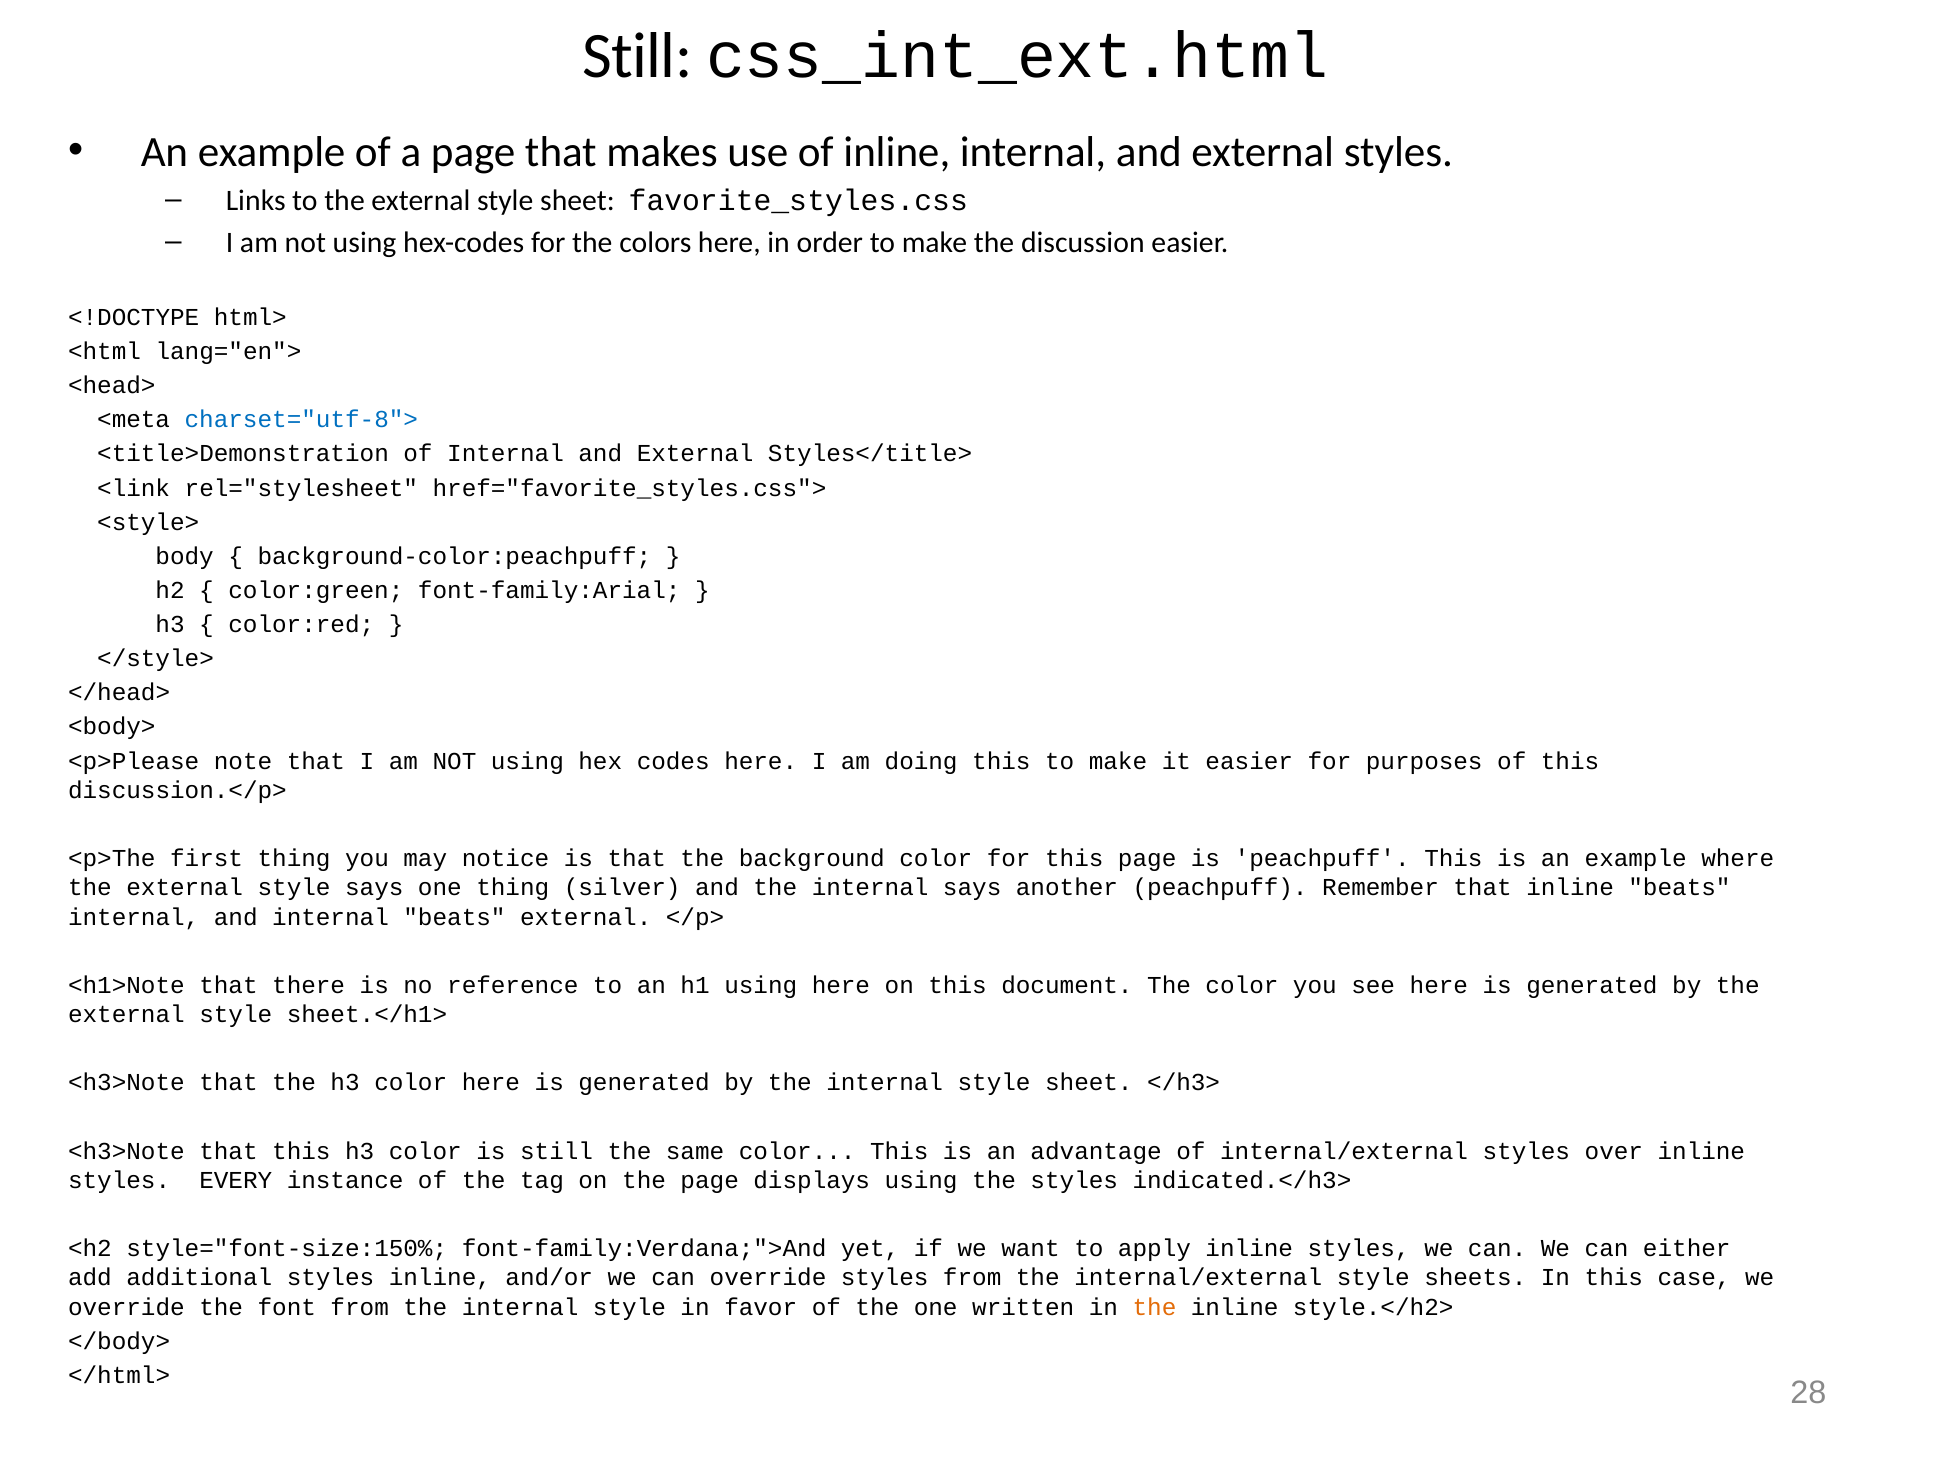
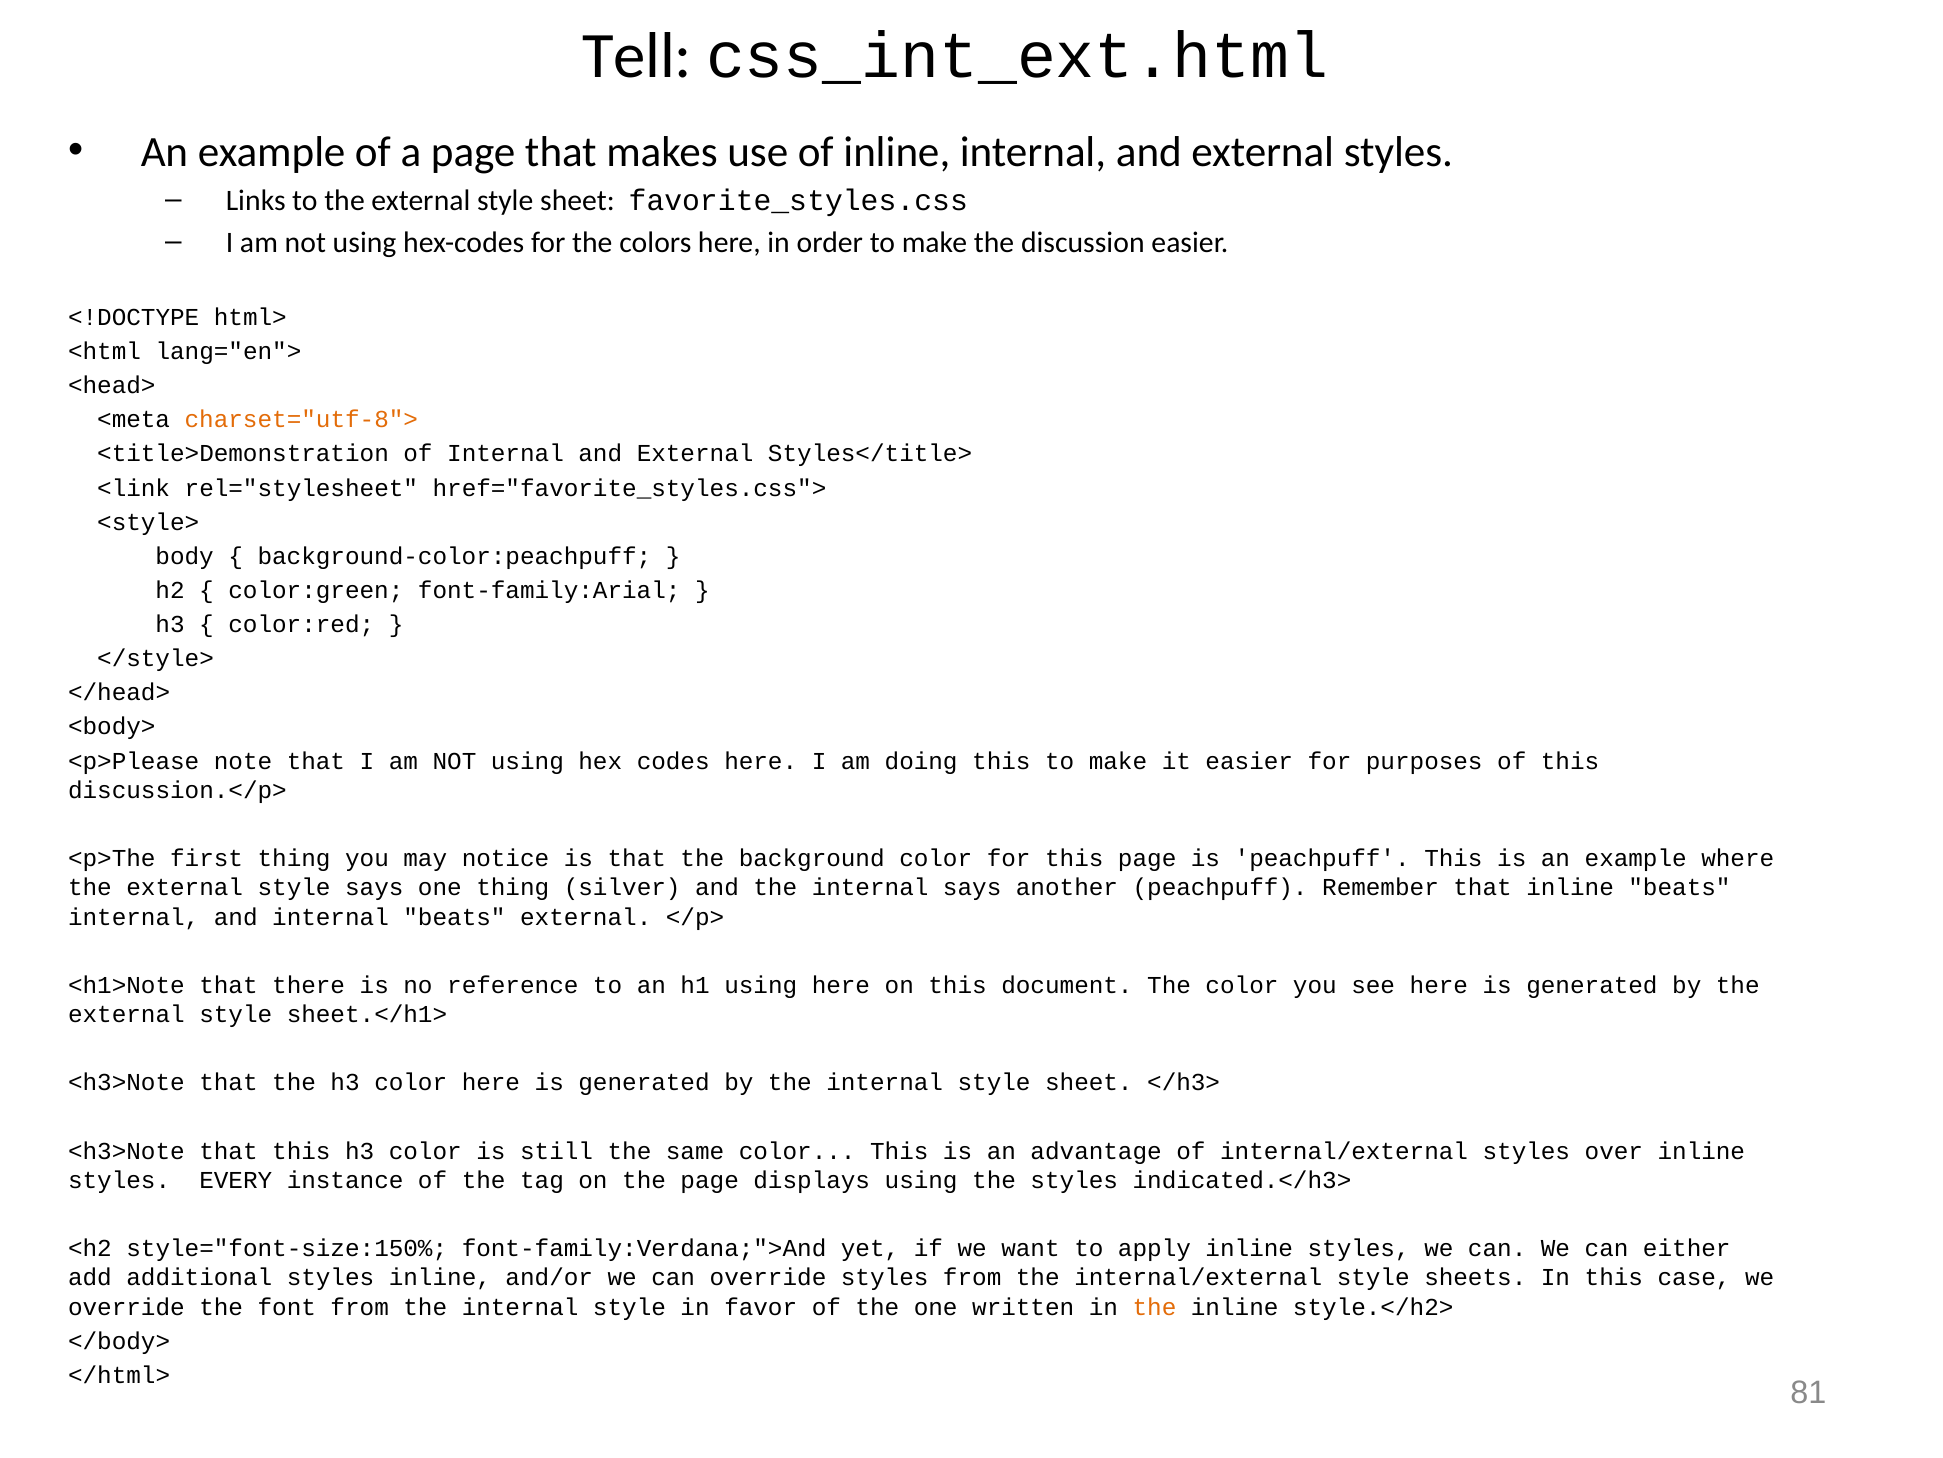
Still: Still -> Tell (637, 56)
charset="utf-8"> colour: blue -> orange (301, 420)
28: 28 -> 81 (1808, 1392)
